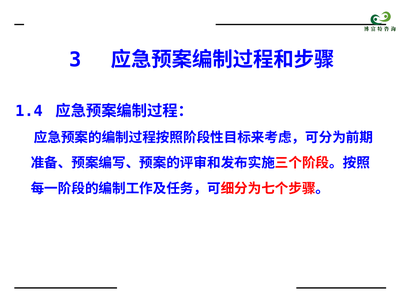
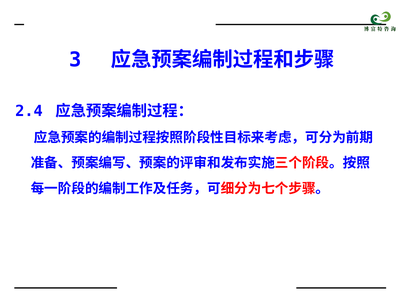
1.4: 1.4 -> 2.4 (29, 111)
